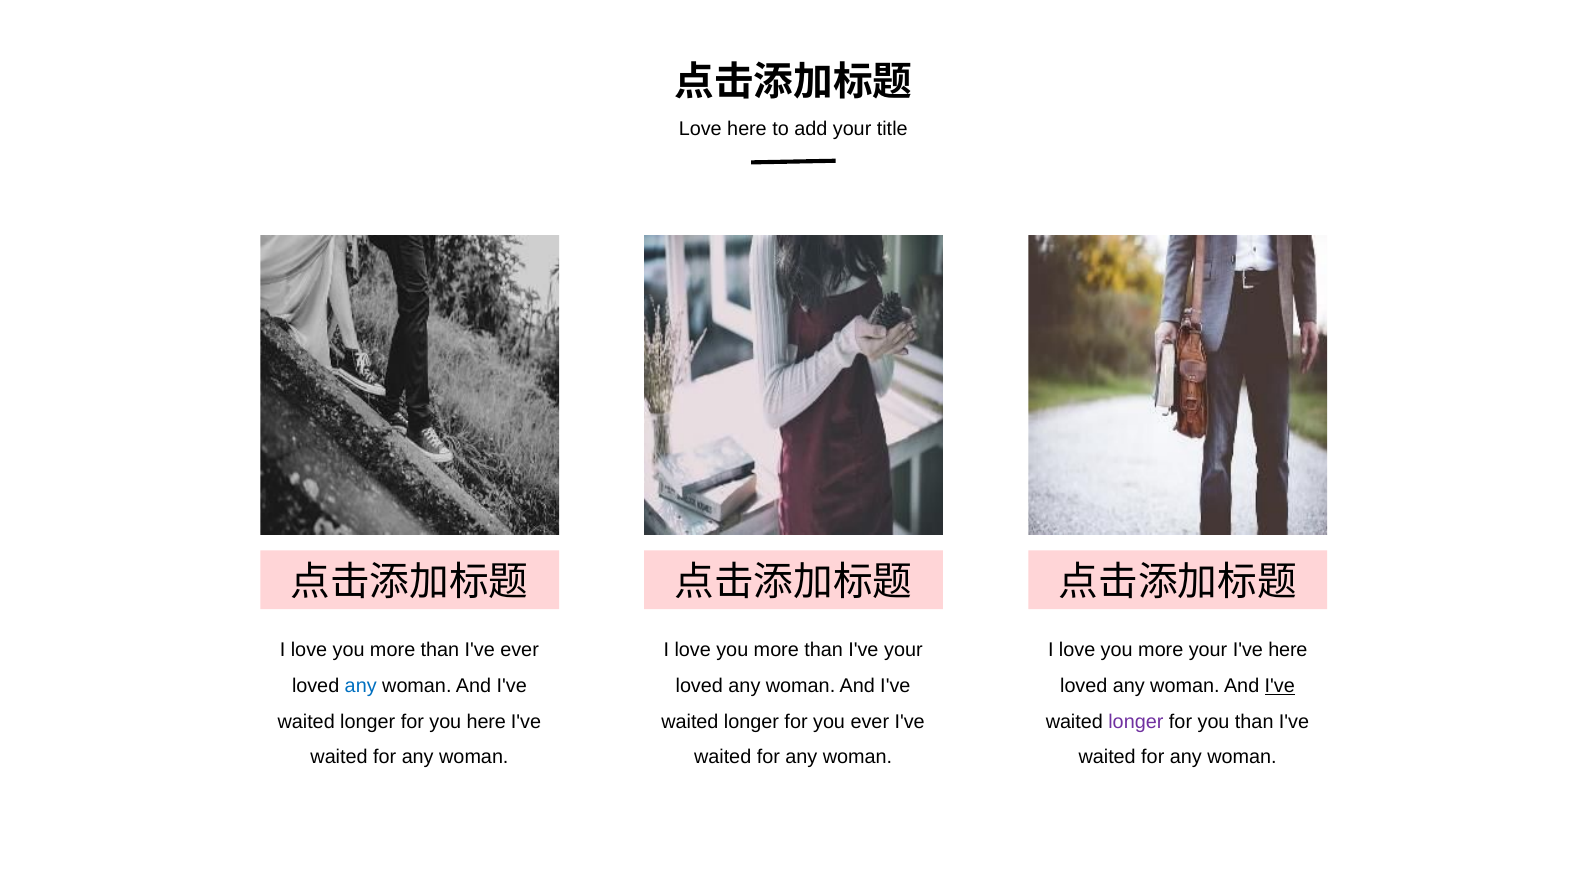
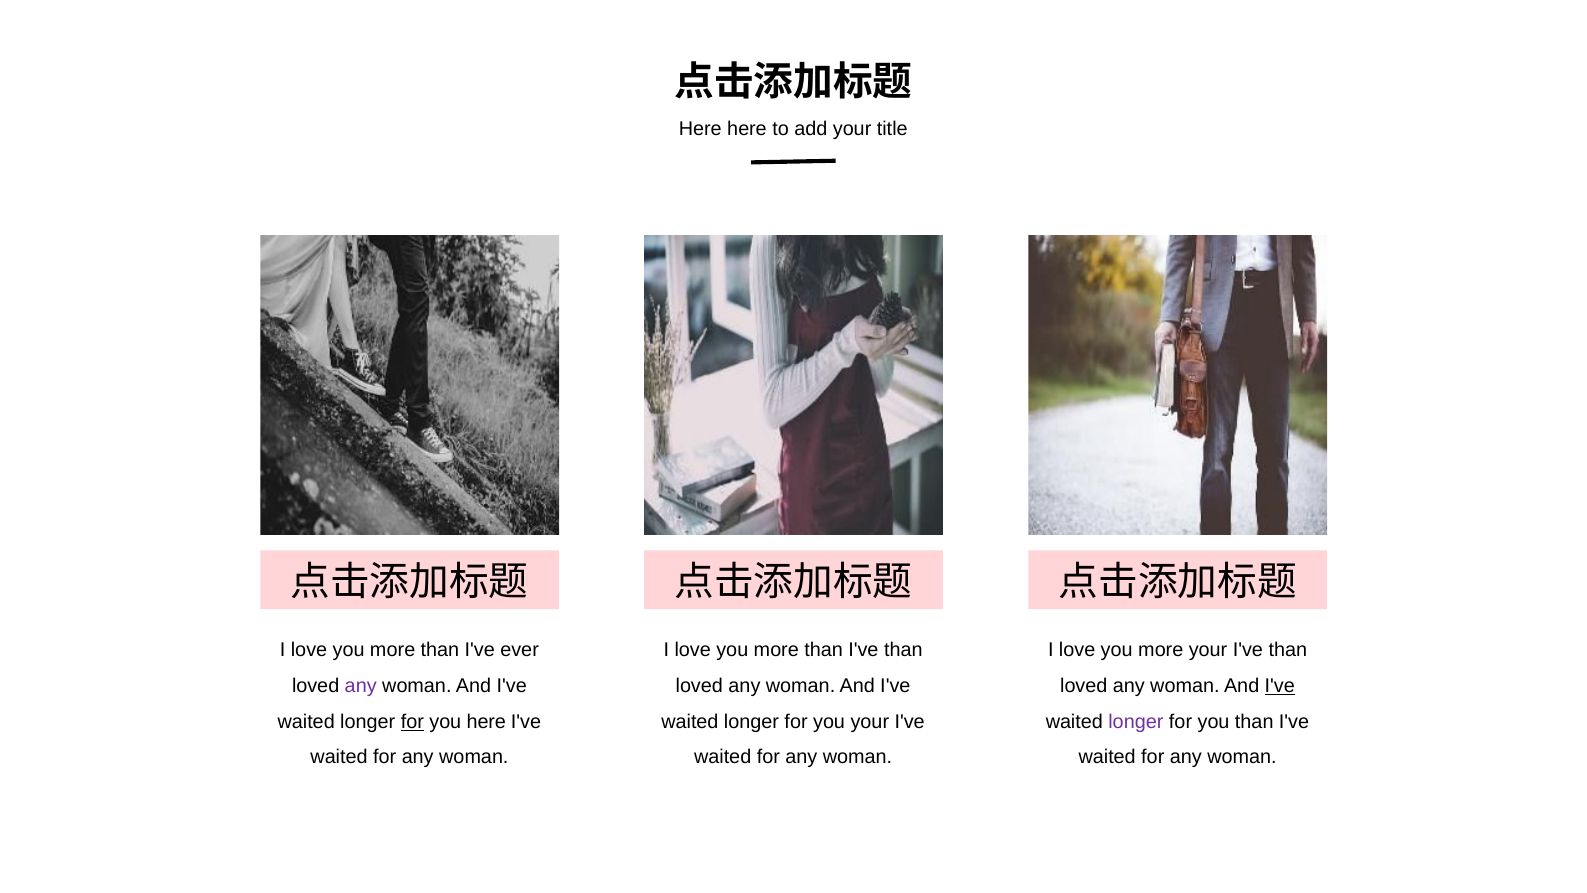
Love: Love -> Here (700, 129)
than I've your: your -> than (903, 650)
here: here -> than (1288, 650)
any colour: blue -> purple (361, 686)
for underline: none -> present (412, 721)
you ever: ever -> your (870, 721)
